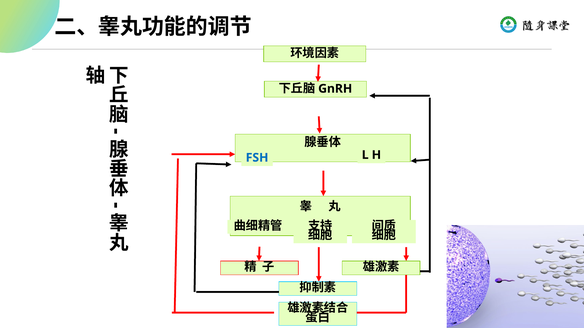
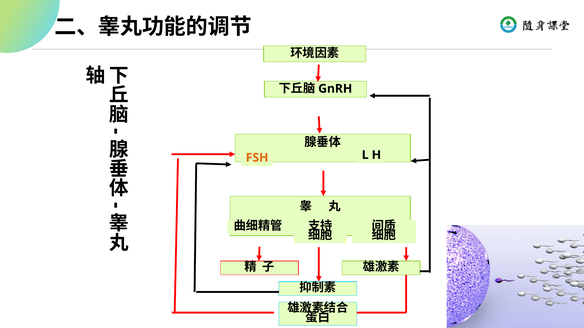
FSH colour: blue -> orange (257, 158)
